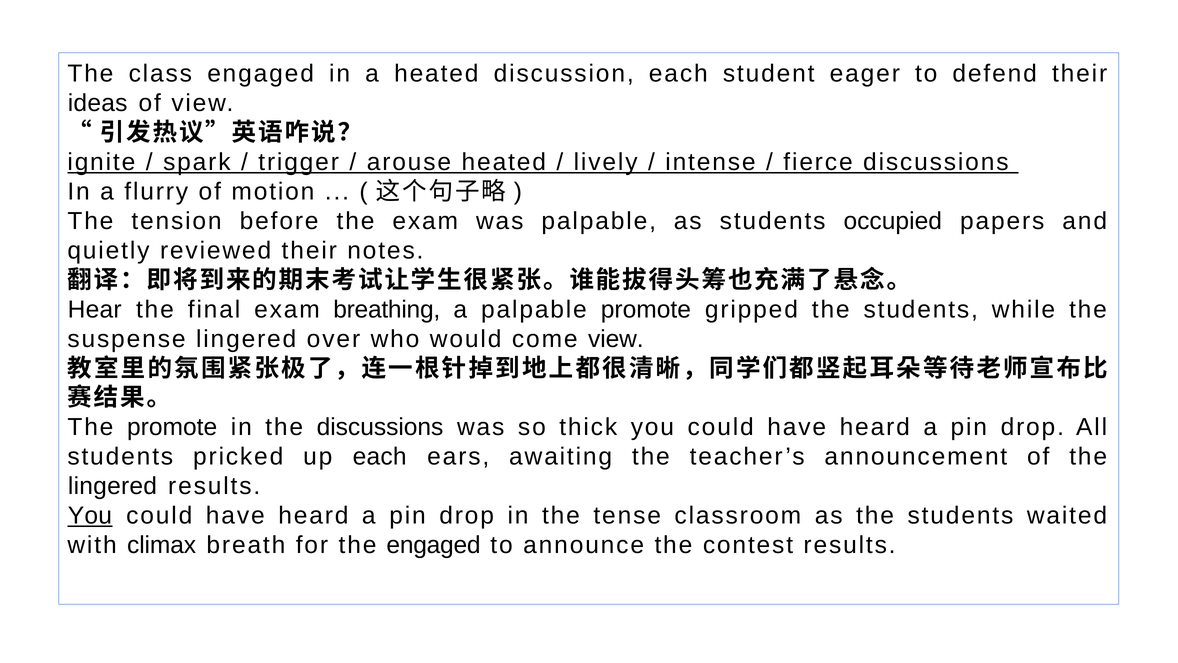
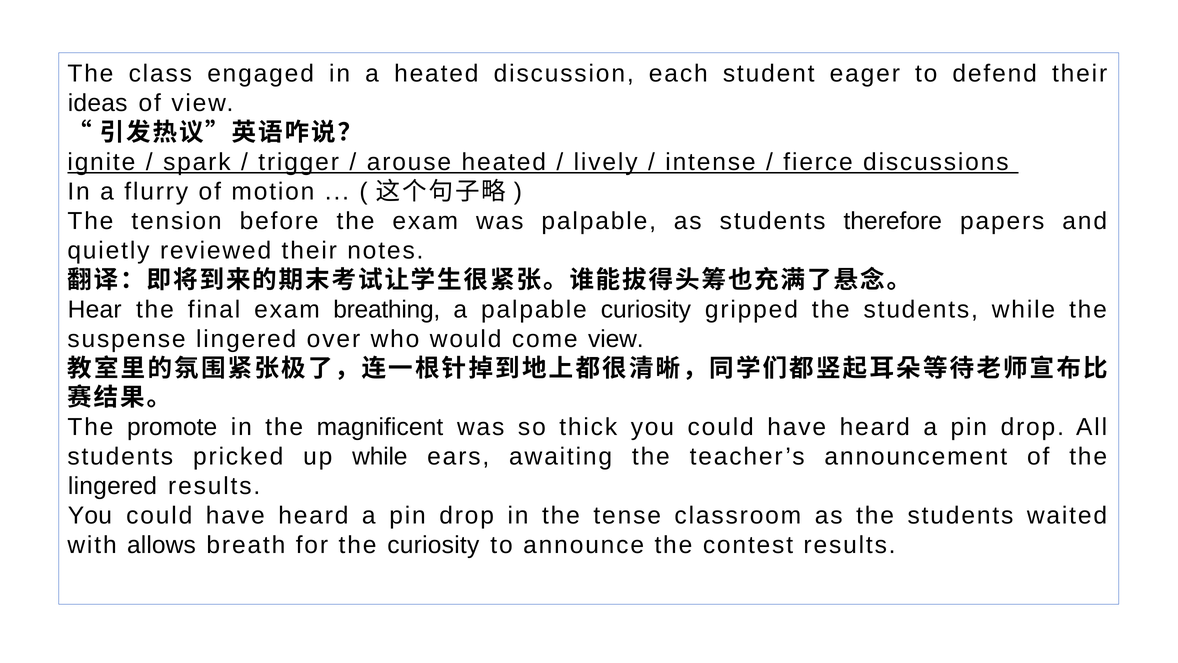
occupied: occupied -> therefore (893, 221)
palpable promote: promote -> curiosity (646, 309)
the discussions: discussions -> magnificent (380, 427)
up each: each -> while (380, 457)
You underline: present -> none (90, 515)
climax: climax -> allows (161, 545)
the engaged: engaged -> curiosity (433, 545)
